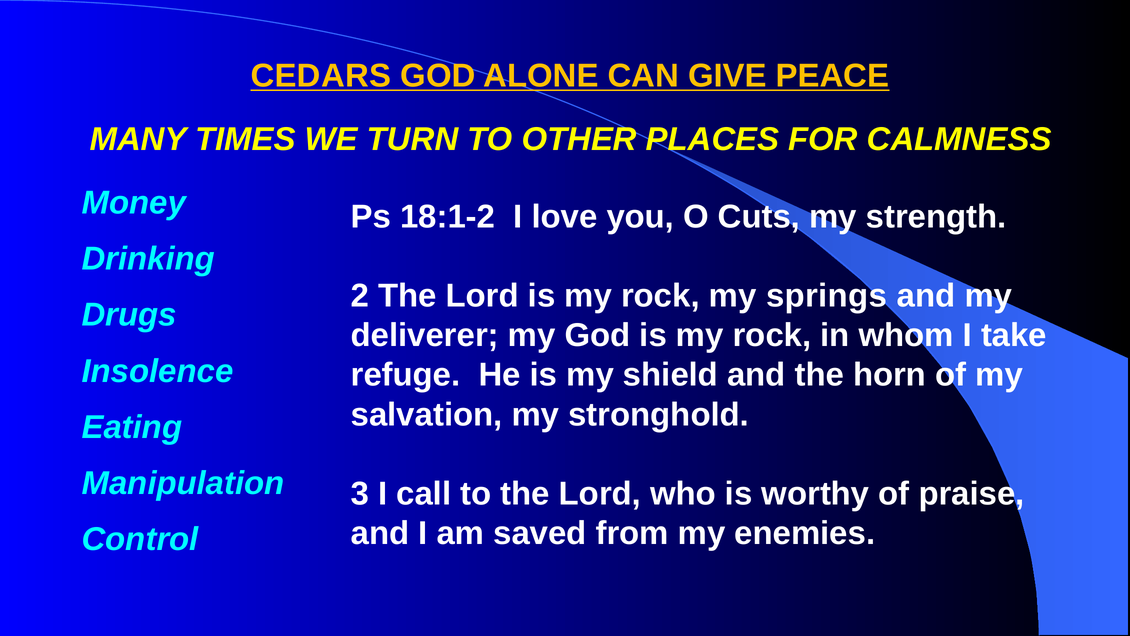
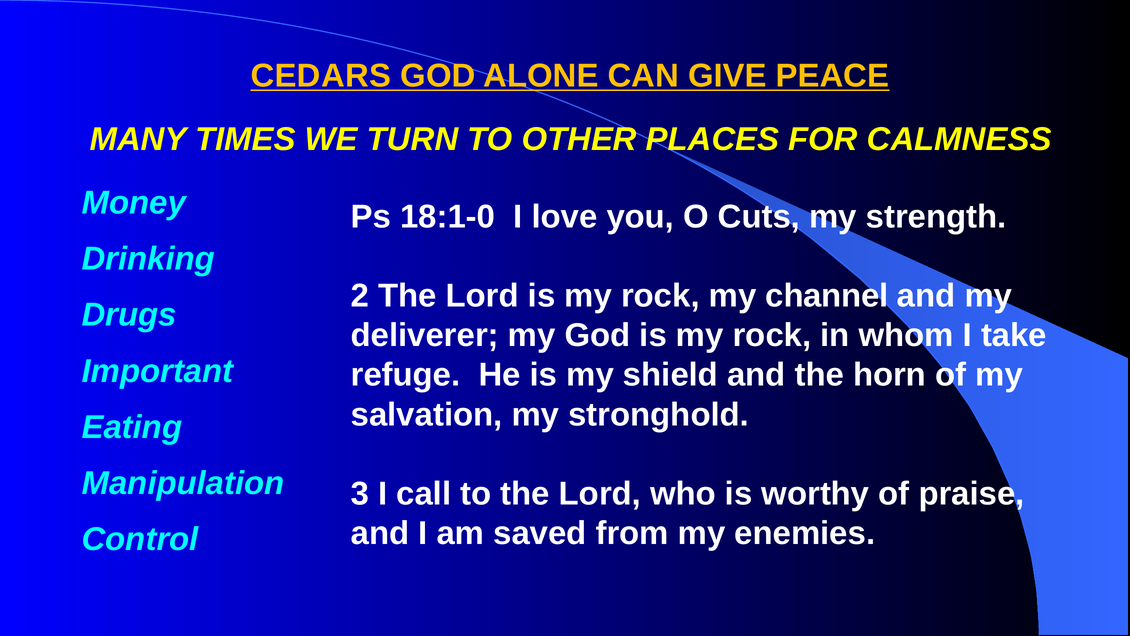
18:1-2: 18:1-2 -> 18:1-0 (448, 217)
springs: springs -> channel (827, 296)
Insolence: Insolence -> Important (158, 371)
